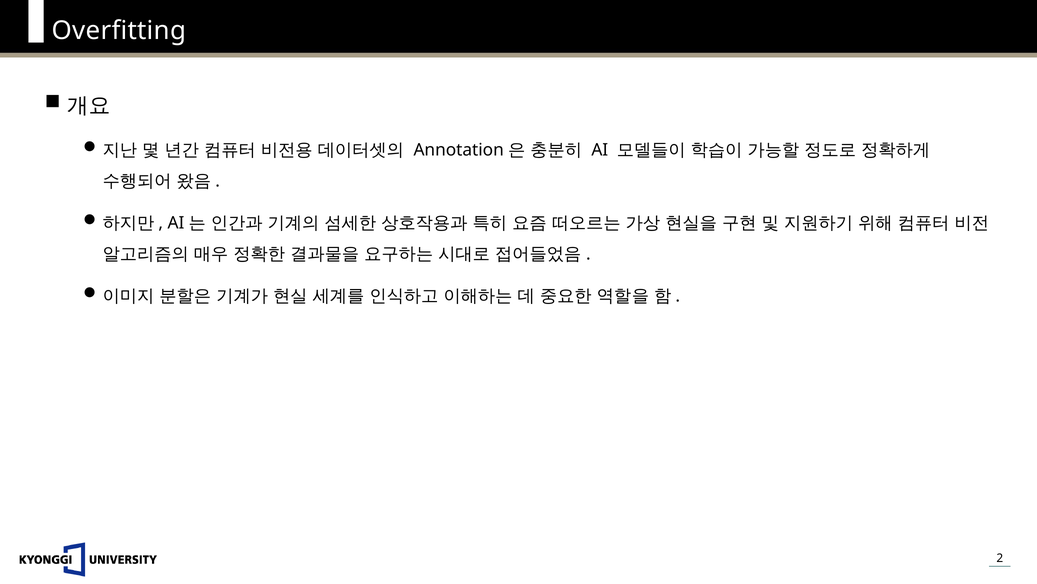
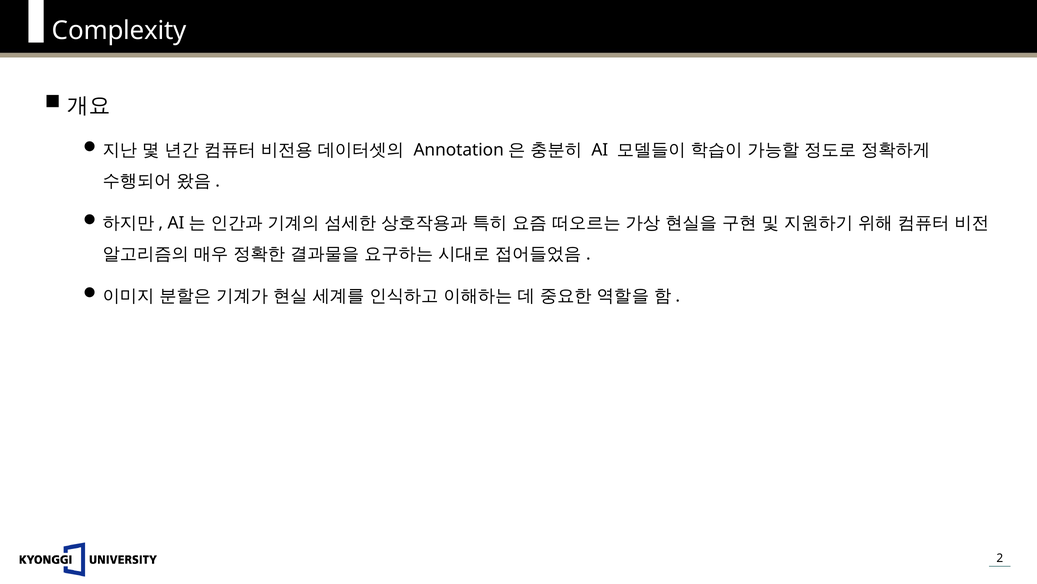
Overfitting: Overfitting -> Complexity (119, 31)
